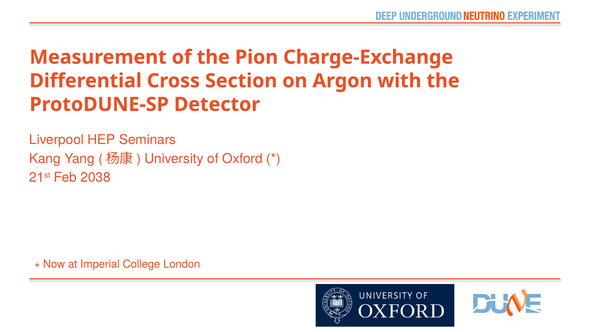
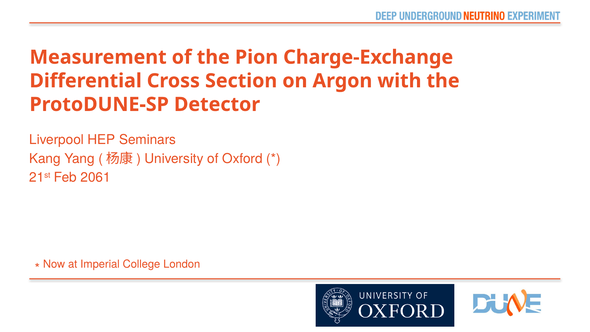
2038: 2038 -> 2061 (96, 177)
